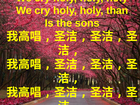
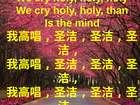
sons: sons -> mind (87, 23)
